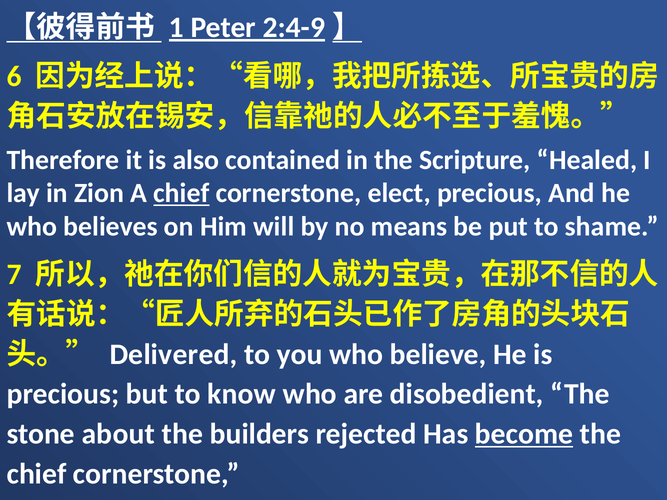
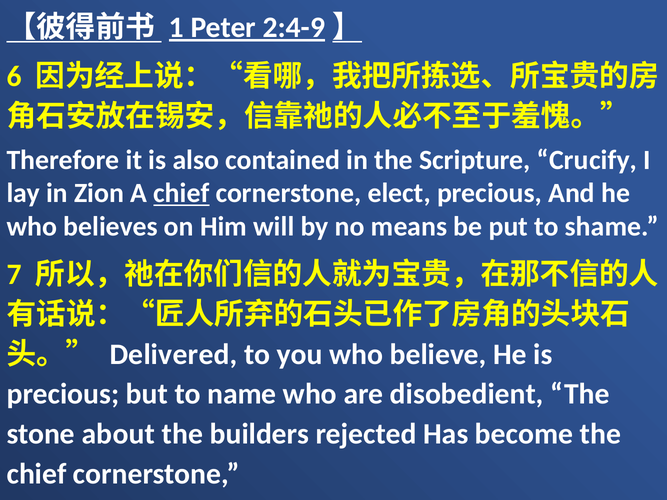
Healed: Healed -> Crucify (587, 160)
know: know -> name (242, 394)
become underline: present -> none (524, 434)
